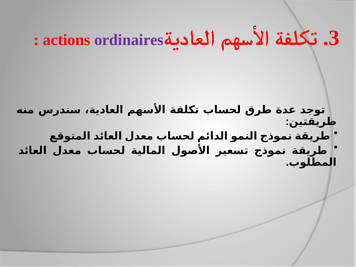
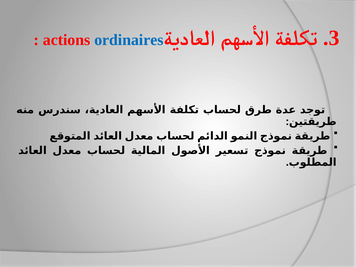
ordinaires colour: purple -> blue (129, 40)
